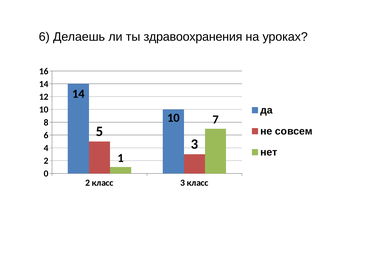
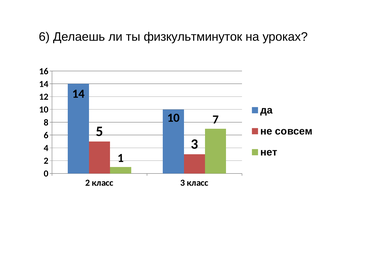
здравоохранения: здравоохранения -> физкультминуток (193, 37)
